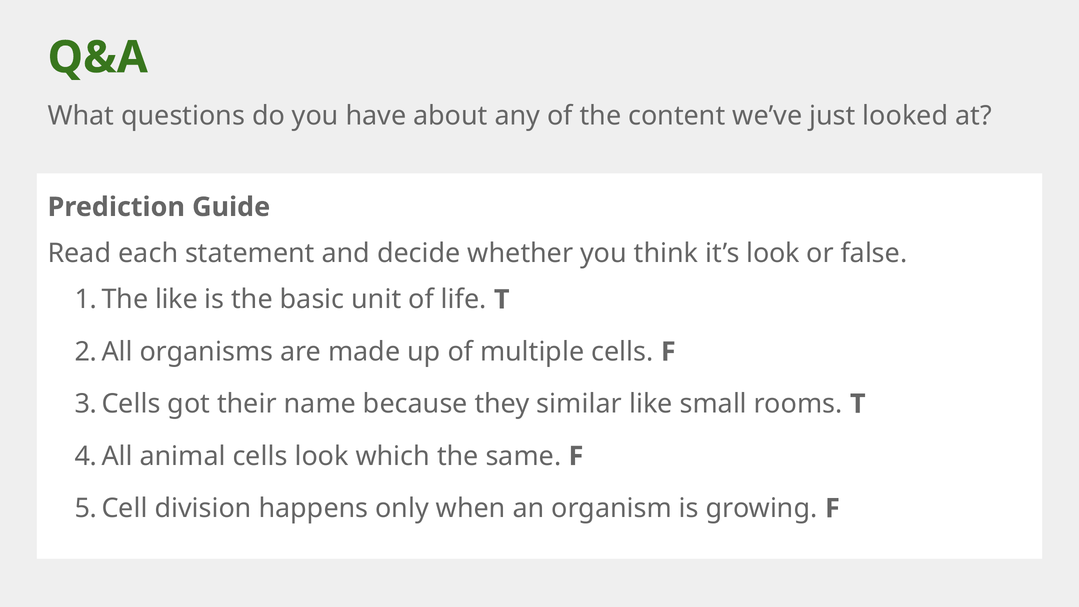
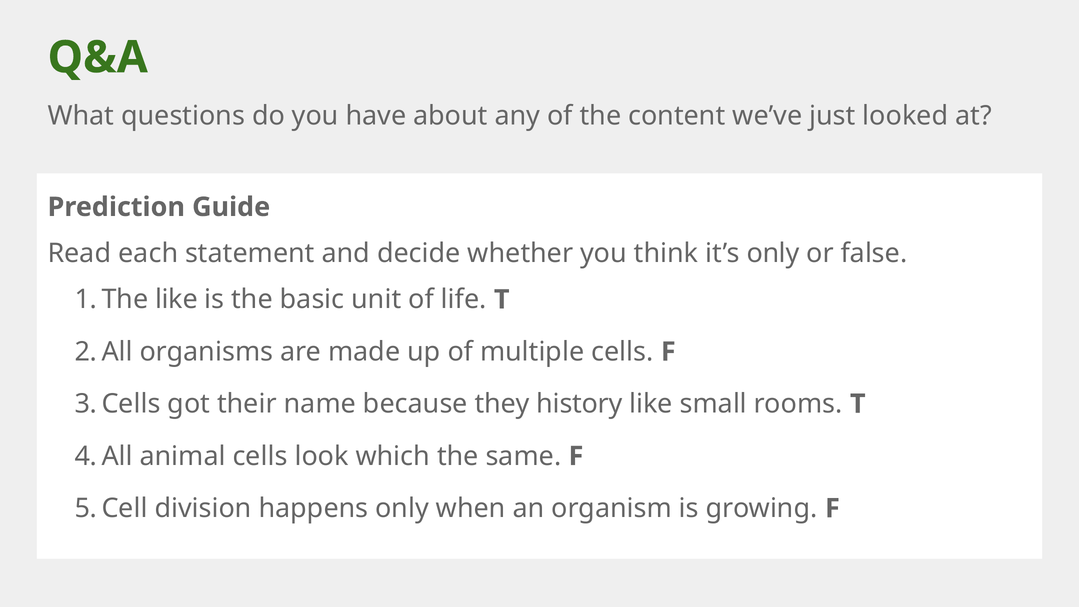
it’s look: look -> only (773, 253)
similar: similar -> history (579, 404)
